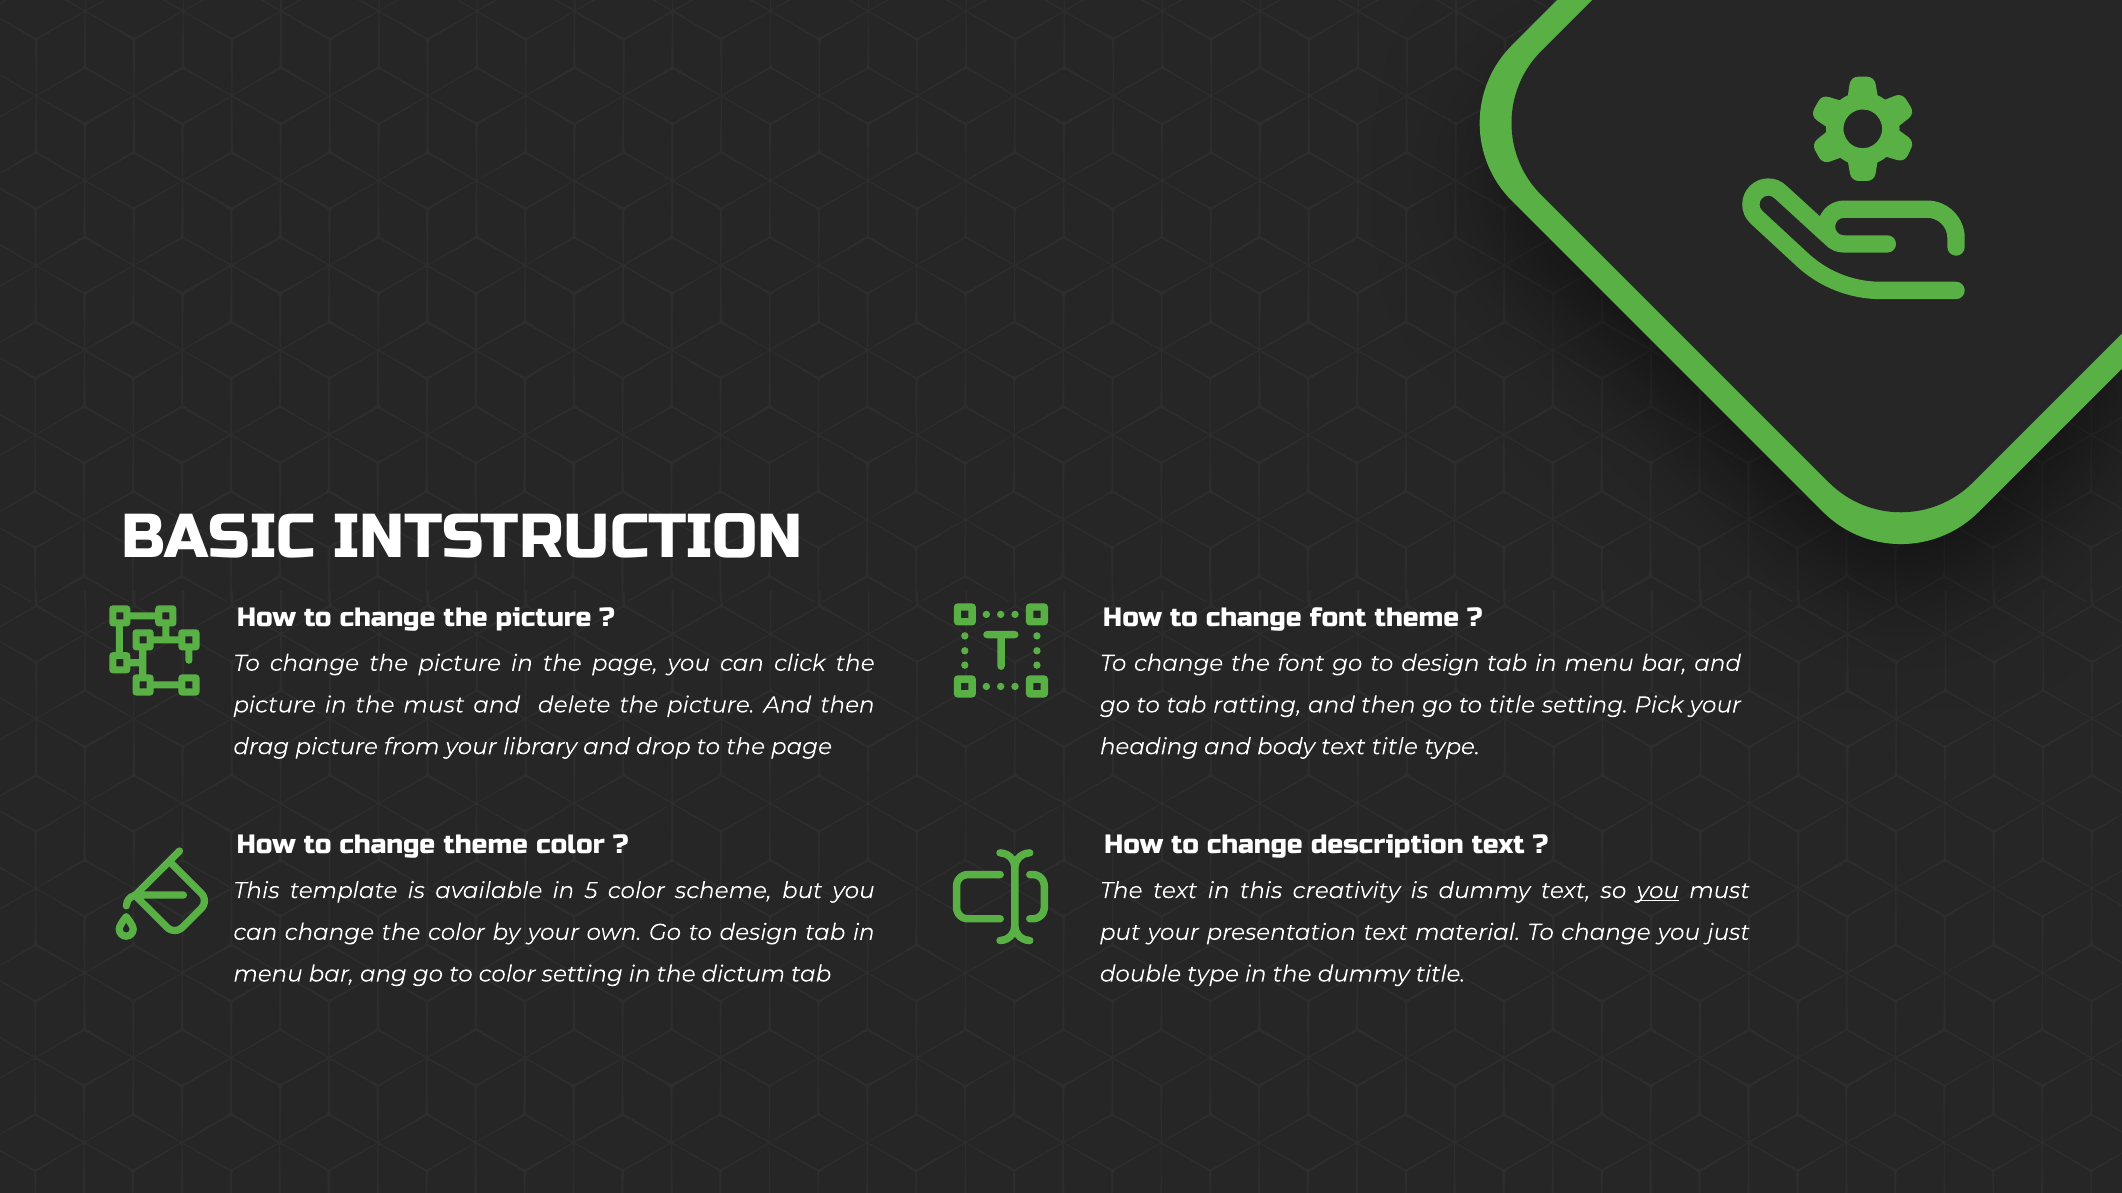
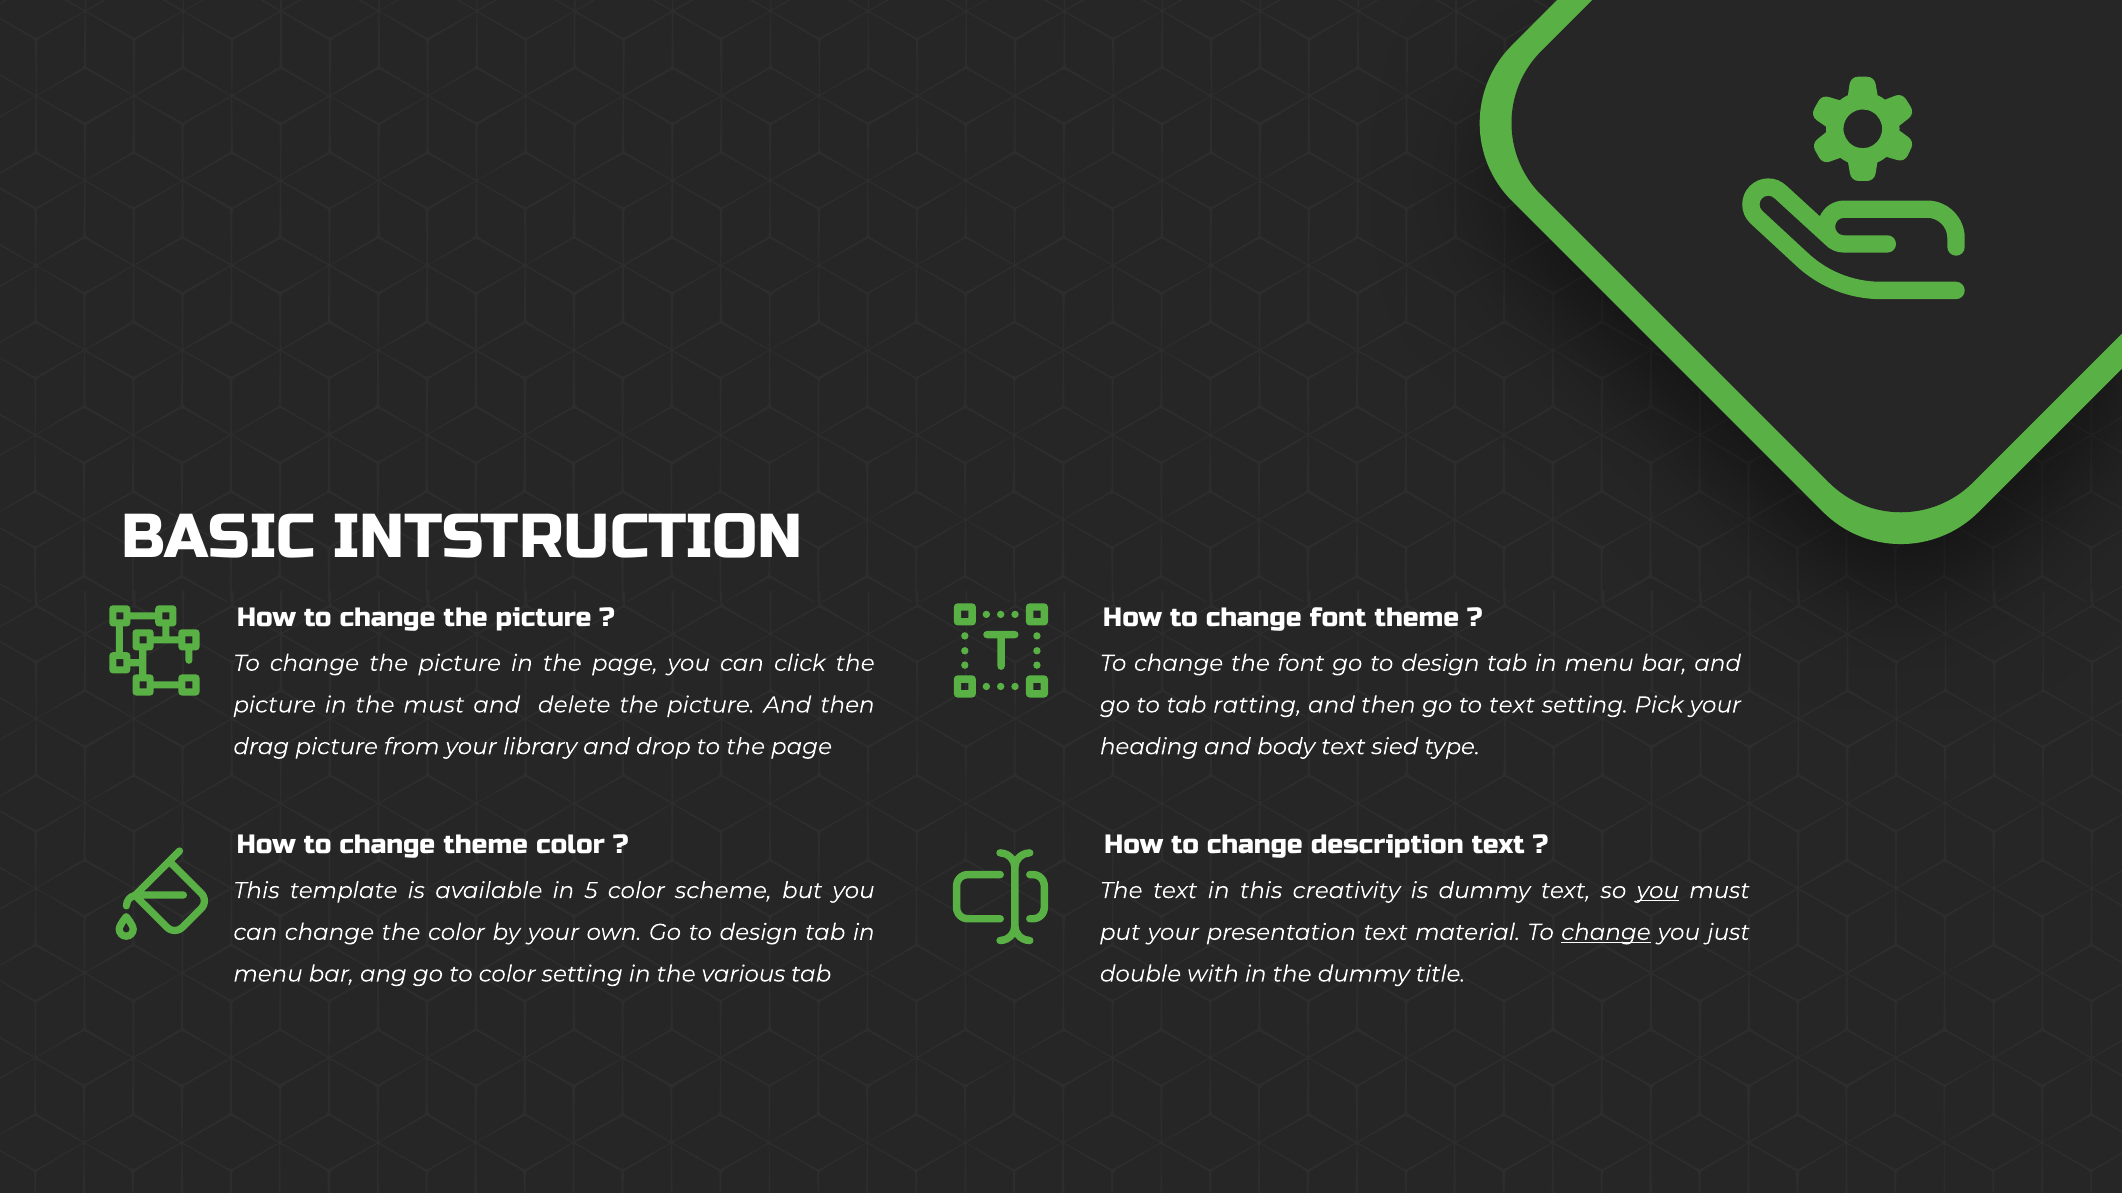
to title: title -> text (1512, 705)
text title: title -> sied (1395, 747)
change underline: none -> present (1606, 933)
dictum: dictum -> various (743, 974)
double type: type -> with (1213, 974)
